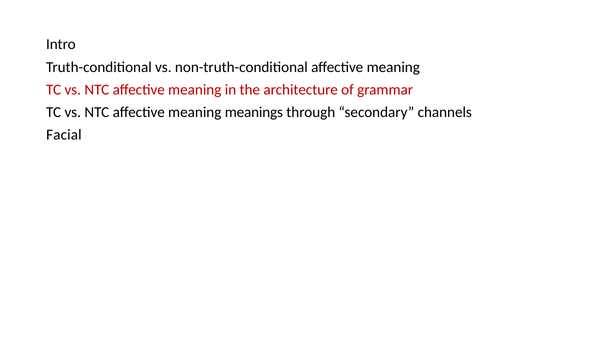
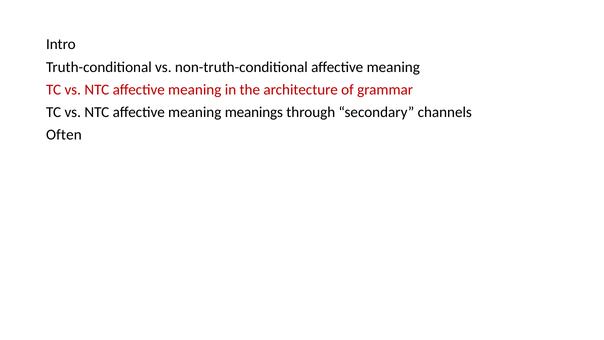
Facial: Facial -> Often (64, 135)
